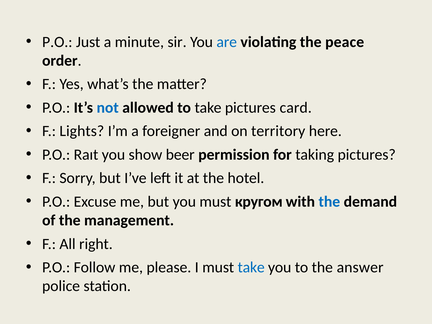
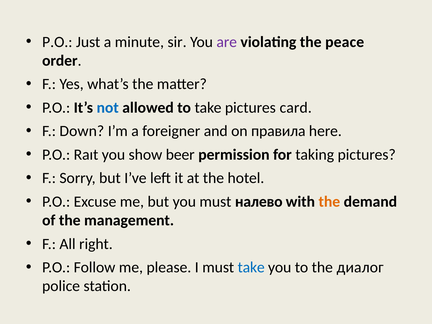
are colour: blue -> purple (227, 42)
Lights: Lights -> Down (82, 131)
territory: territory -> правила (278, 131)
кругом: кругом -> налево (259, 202)
the colour: blue -> orange (329, 202)
answer: answer -> диалог (360, 267)
